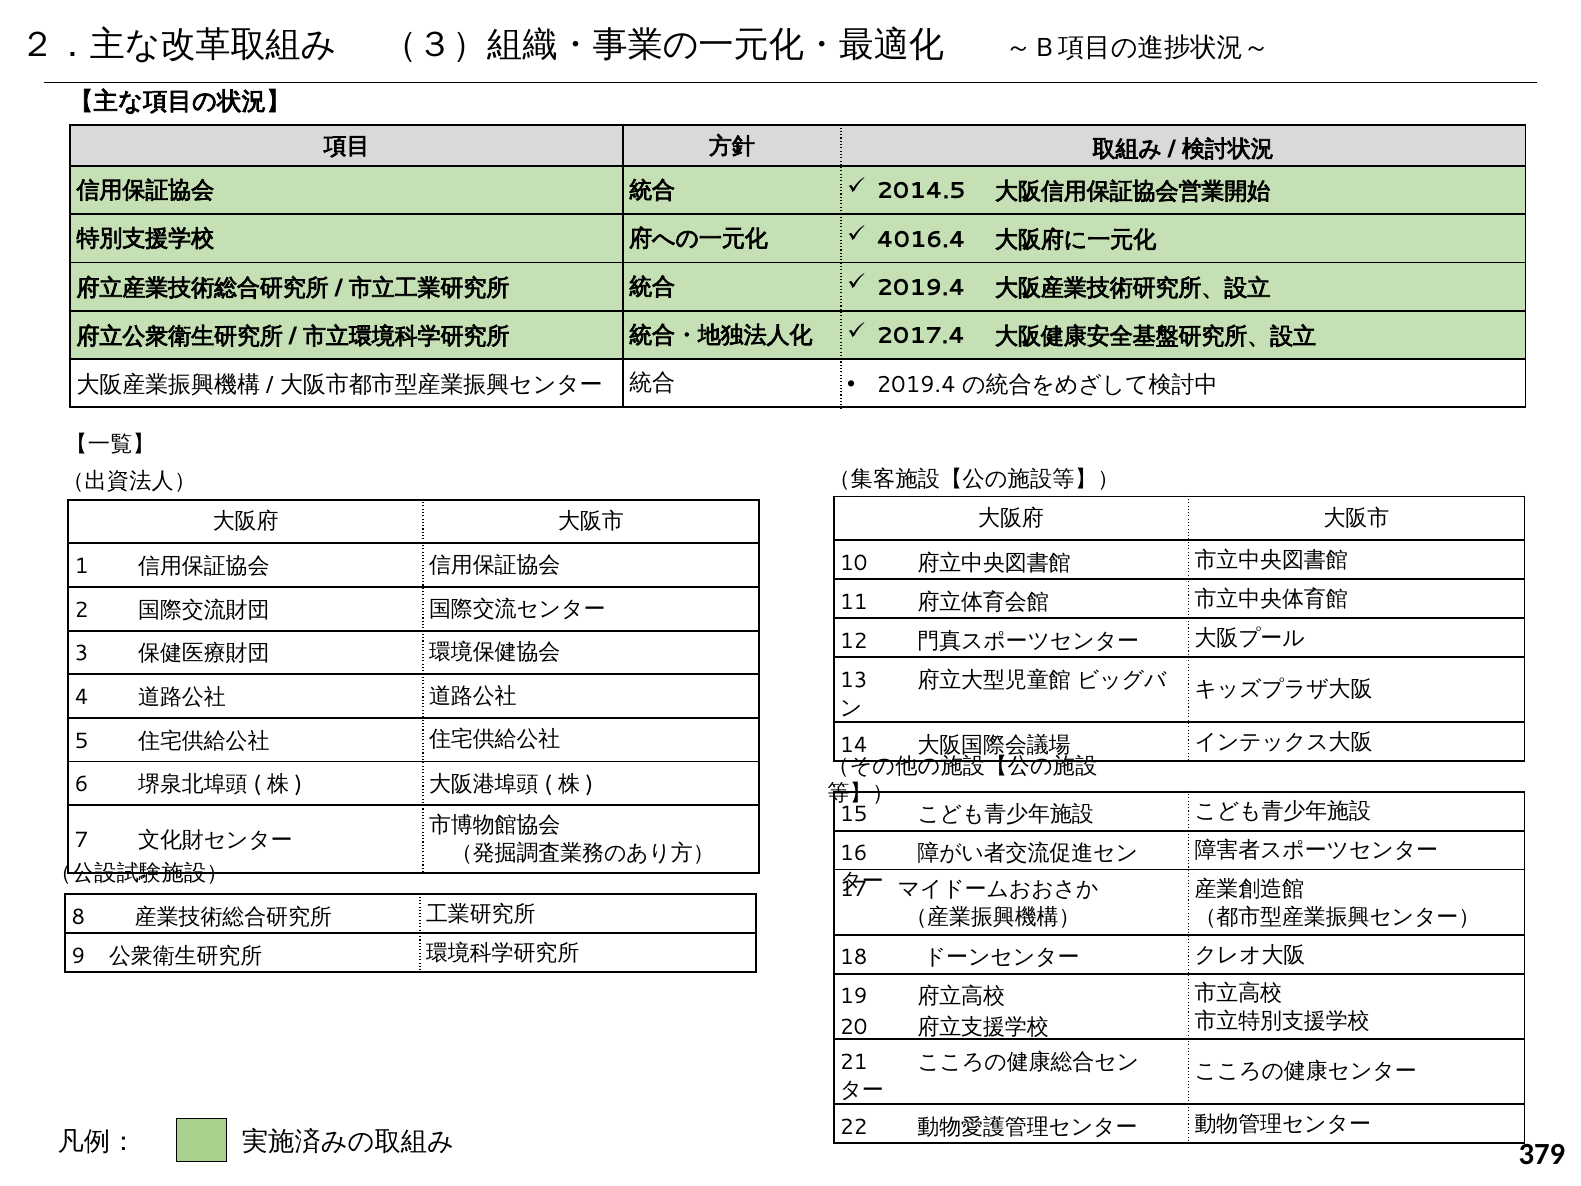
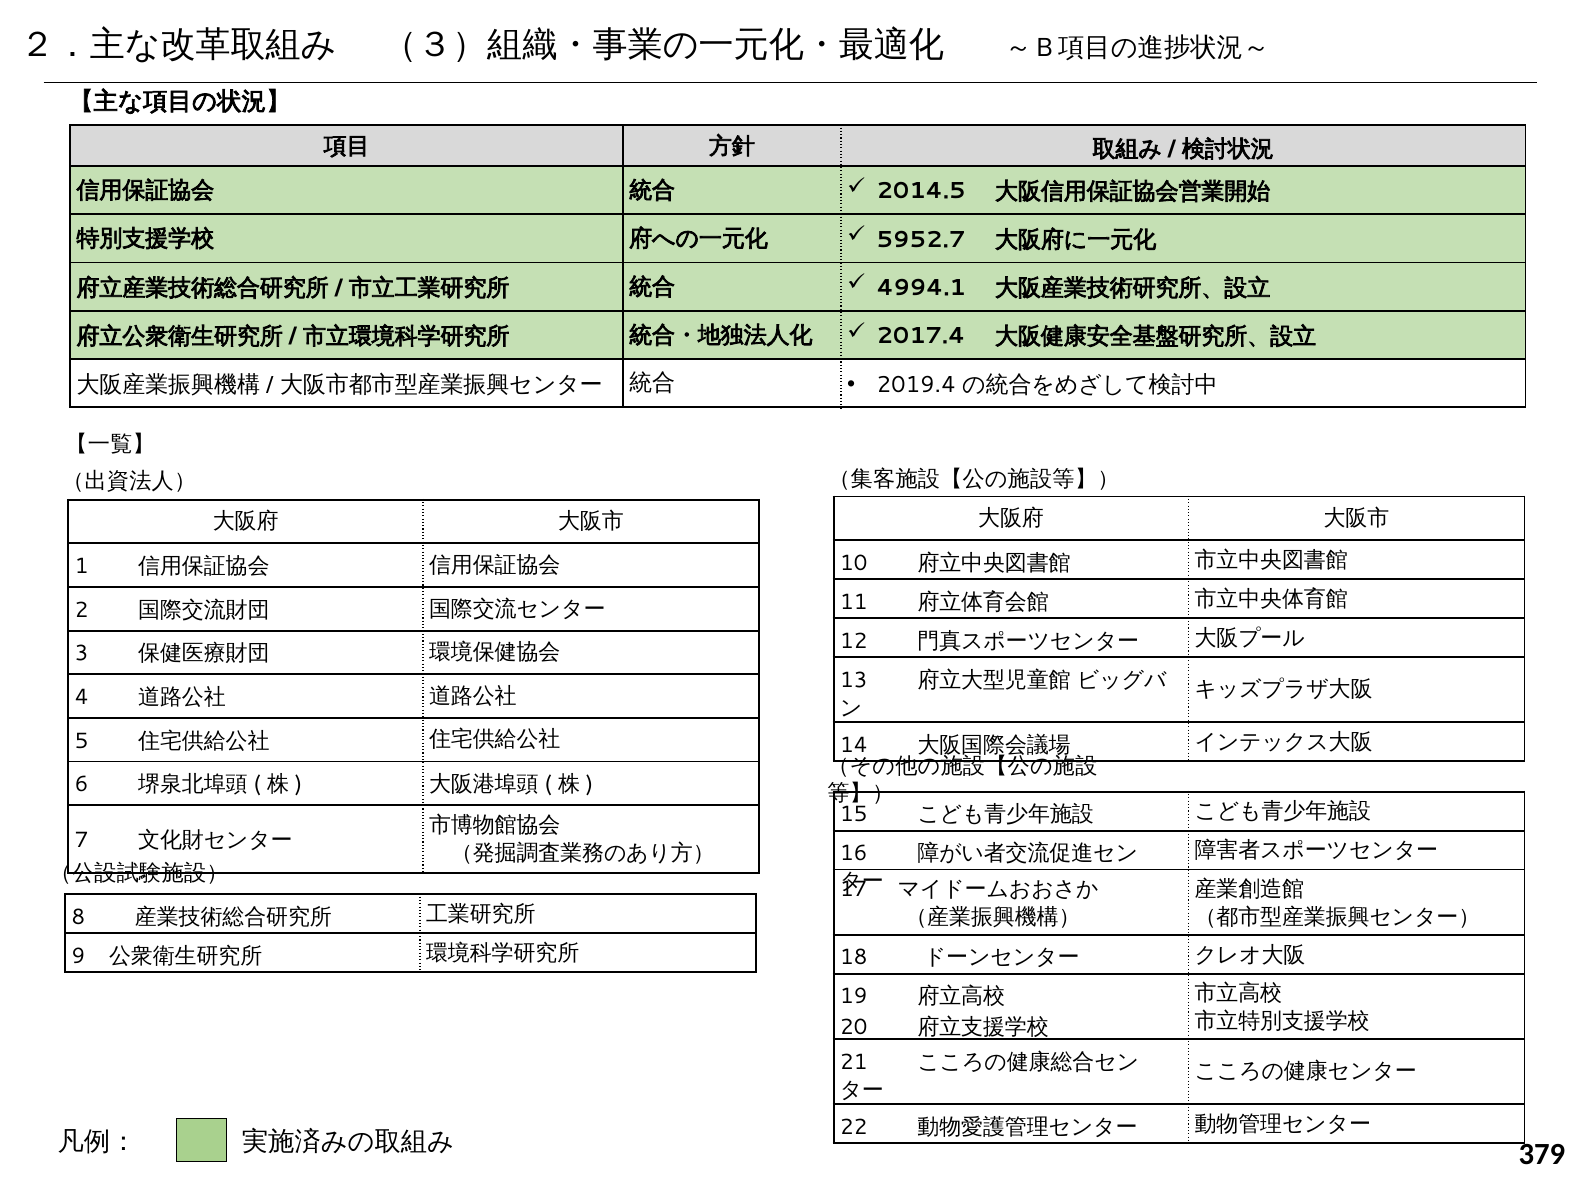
4016.4: 4016.4 -> 5952.7 (921, 239)
2019.4: 2019.4 -> 4994.1 (921, 288)
